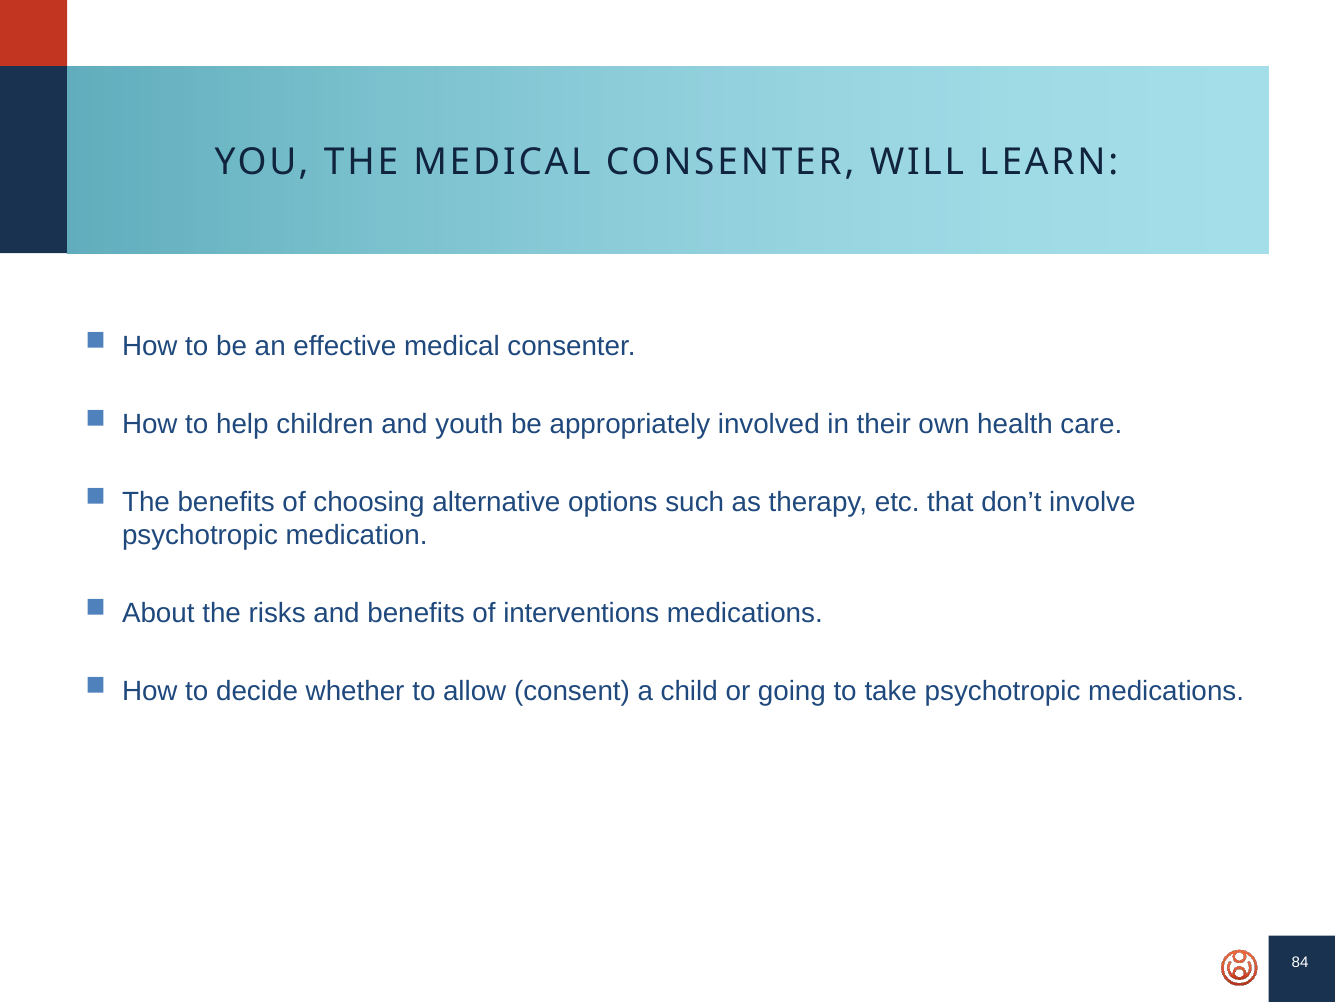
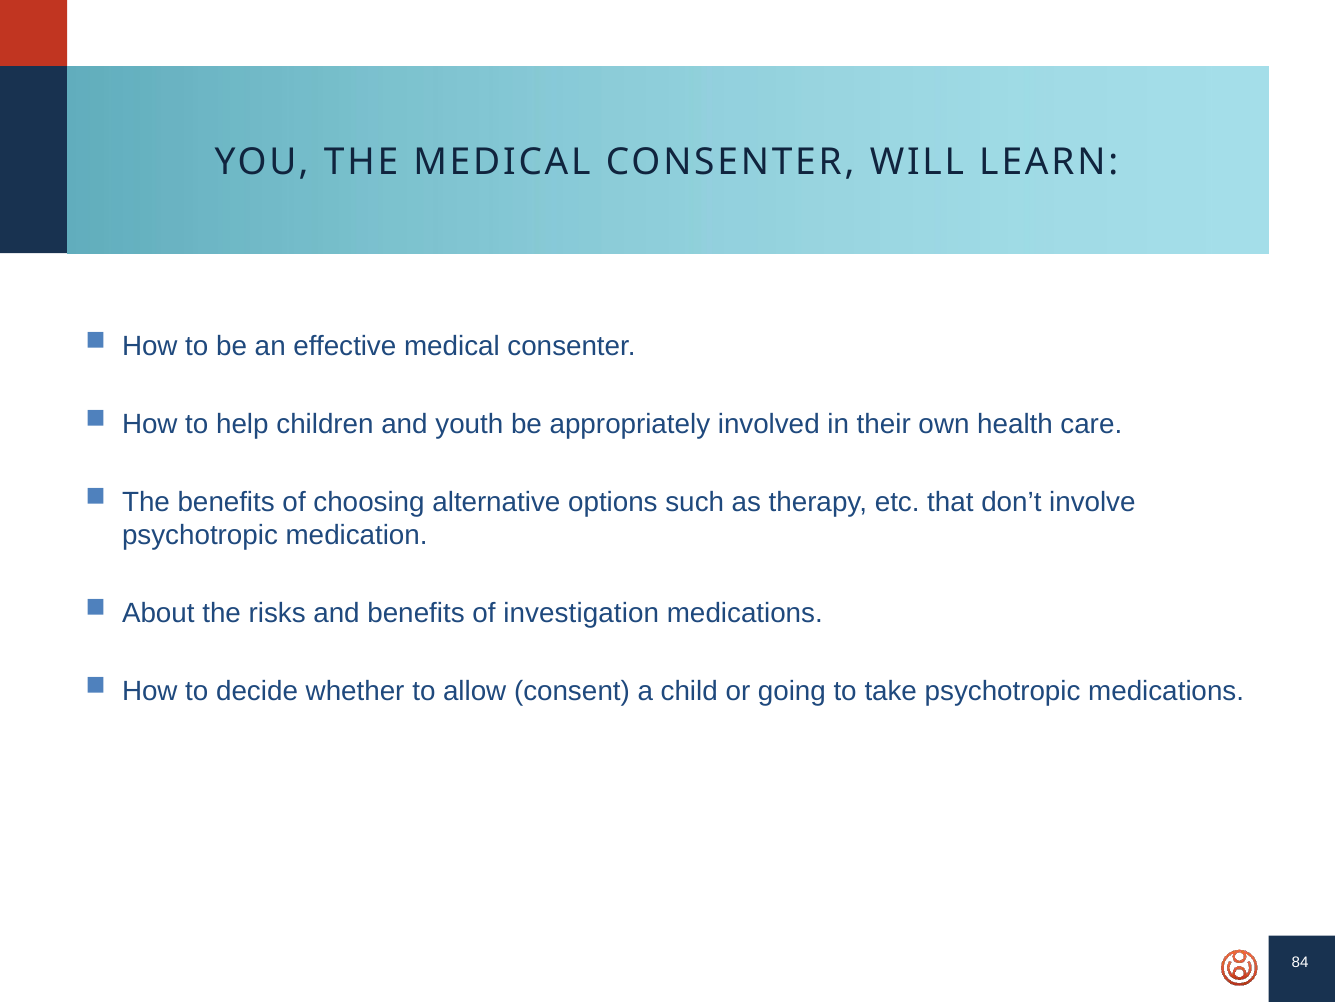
interventions: interventions -> investigation (581, 613)
